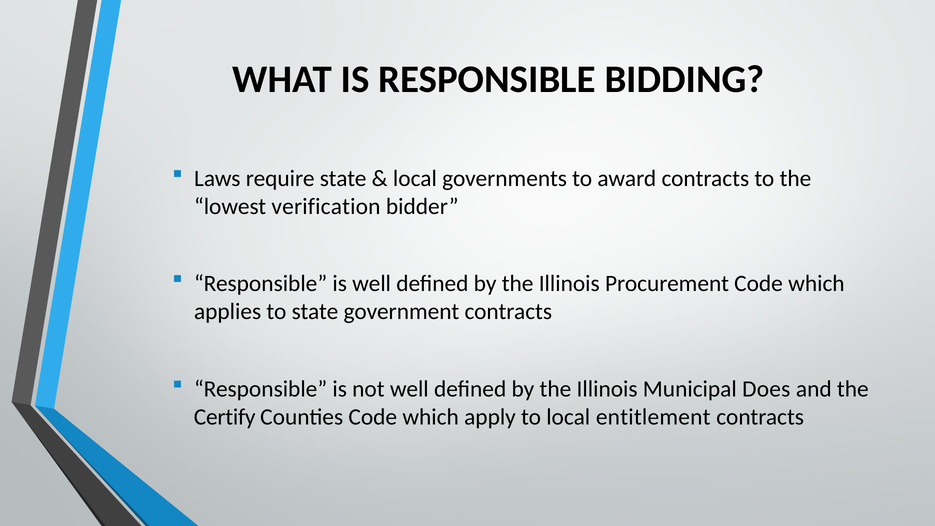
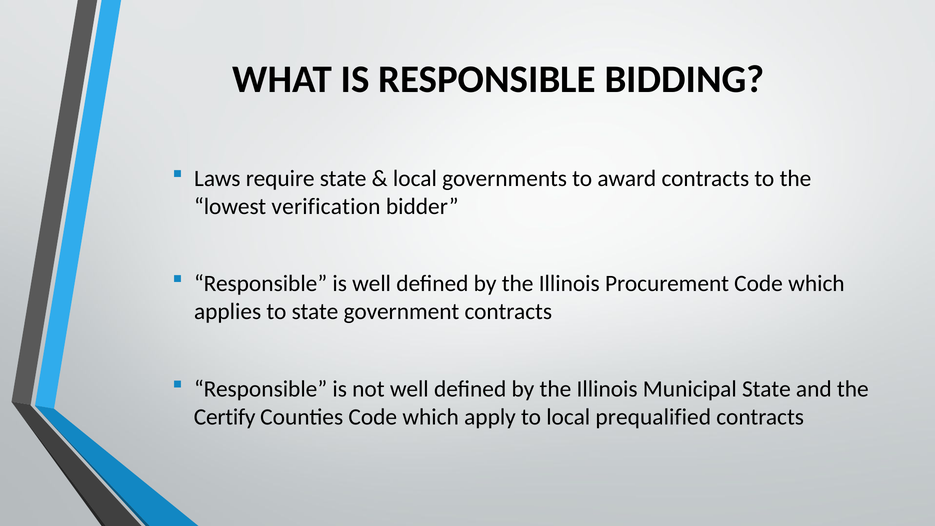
Municipal Does: Does -> State (766, 389)
entitlement: entitlement -> prequalified (653, 417)
